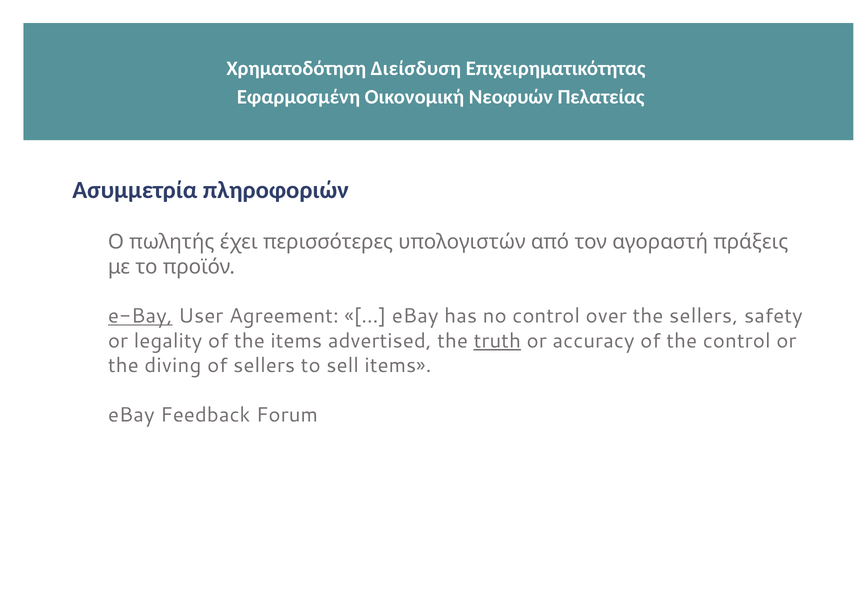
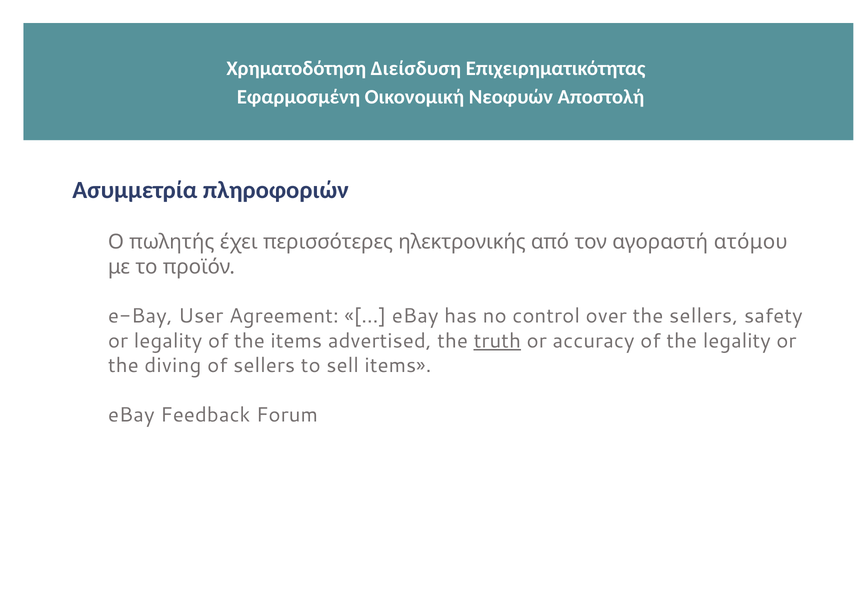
Πελατείας: Πελατείας -> Αποστολή (601, 97)
υπολογιστών: υπολογιστών -> ηλεκτρονικής (462, 242)
πράξεις: πράξεις -> ατόμου (751, 242)
e-Bay underline: present -> none (140, 316)
the control: control -> legality (737, 341)
